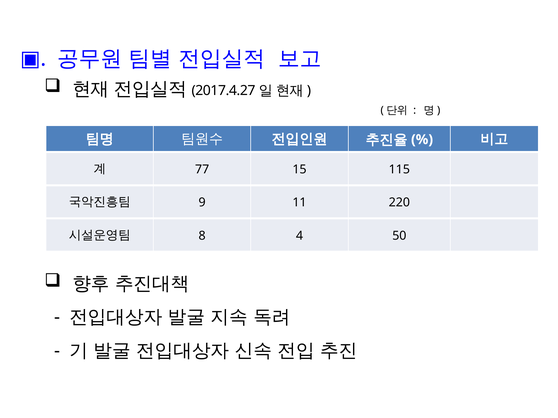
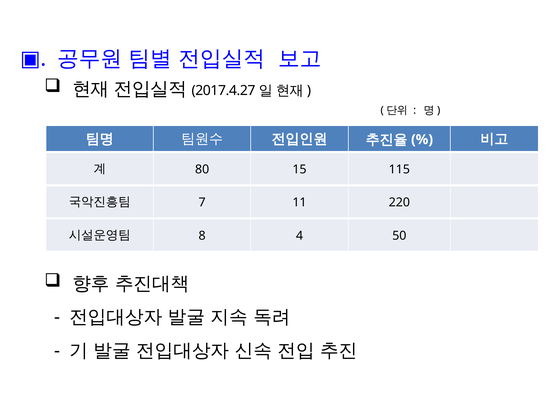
77: 77 -> 80 (202, 170)
9: 9 -> 7 (202, 203)
